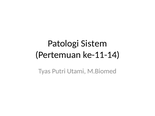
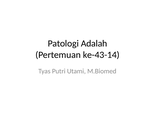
Sistem: Sistem -> Adalah (94, 44)
ke-11-14: ke-11-14 -> ke-43-14 (101, 55)
